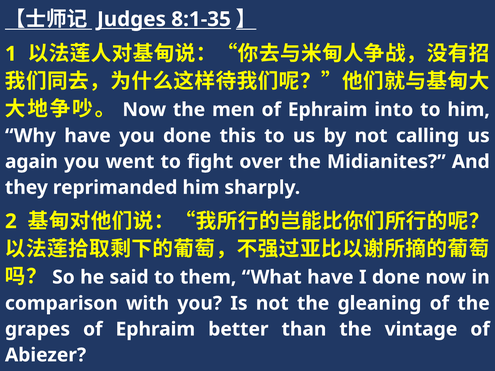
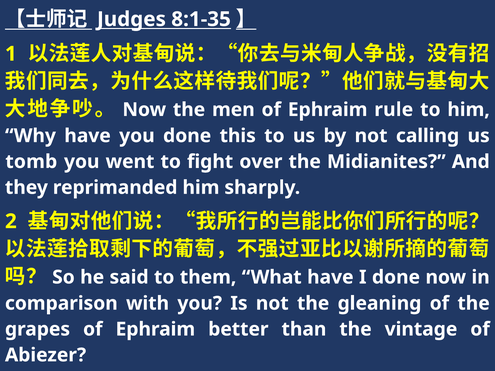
into: into -> rule (394, 110)
again: again -> tomb (31, 162)
